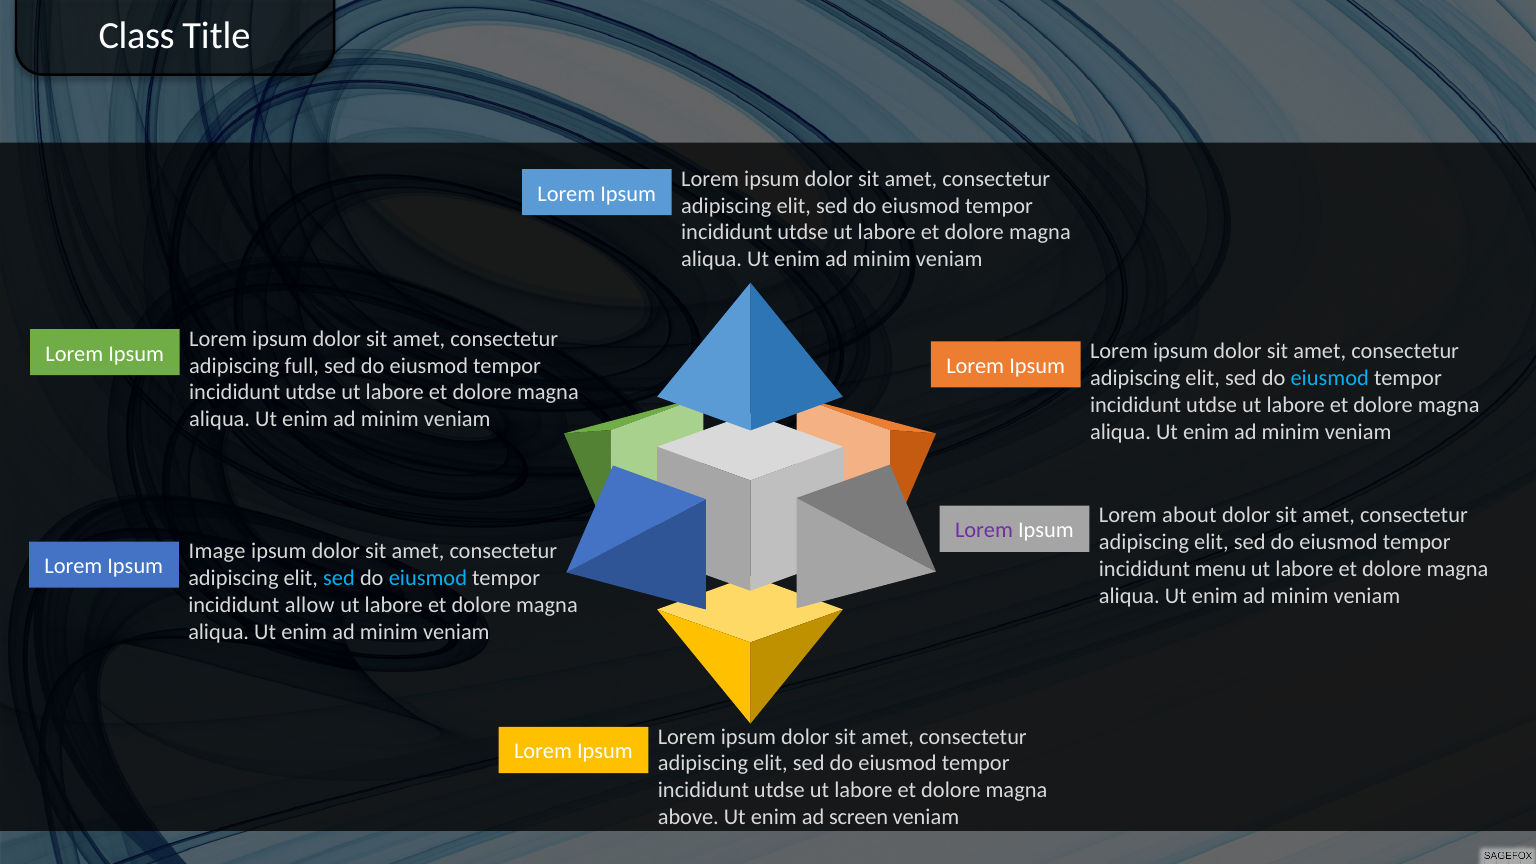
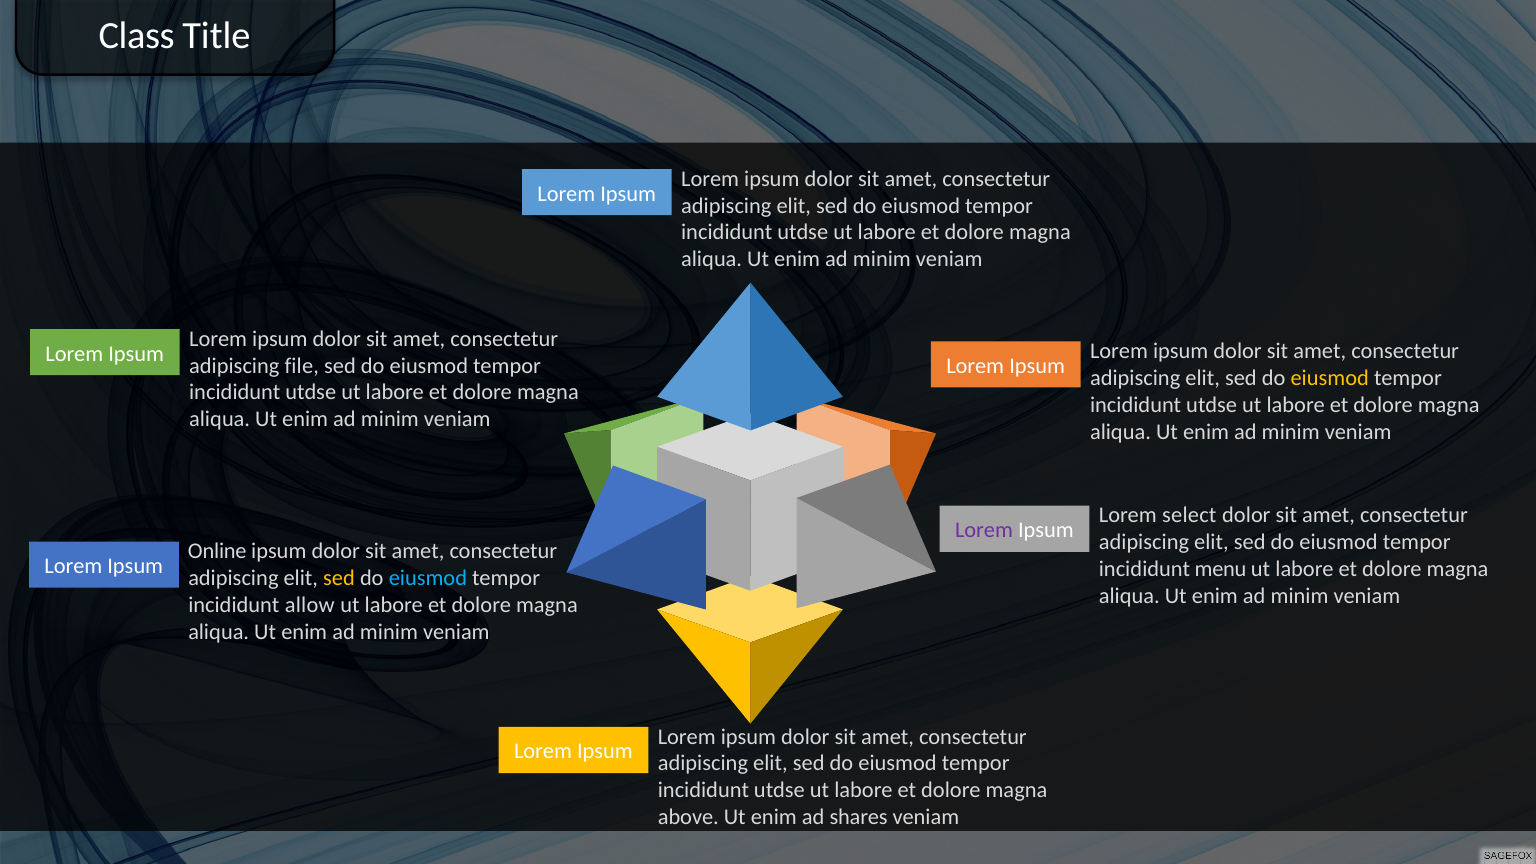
full: full -> file (302, 366)
eiusmod colour: light blue -> yellow (1330, 378)
about: about -> select (1189, 515)
Image: Image -> Online (217, 551)
sed colour: light blue -> yellow (339, 578)
screen: screen -> shares (859, 817)
